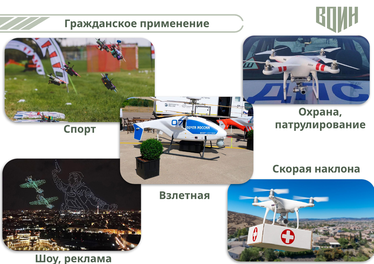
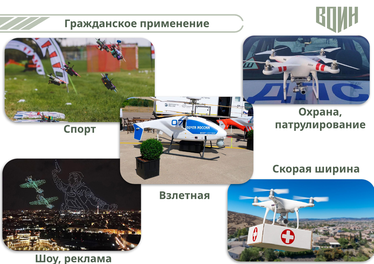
наклона: наклона -> ширина (337, 169)
